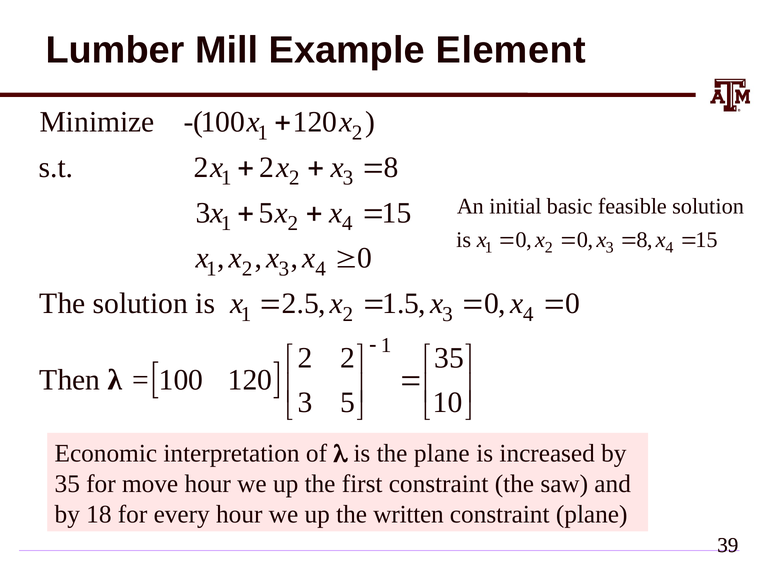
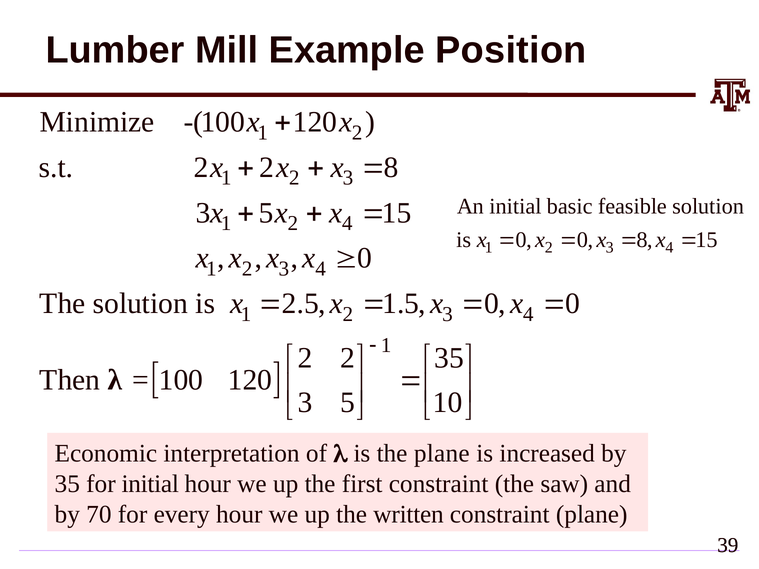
Element: Element -> Position (511, 50)
for move: move -> initial (150, 484)
18: 18 -> 70 (99, 514)
